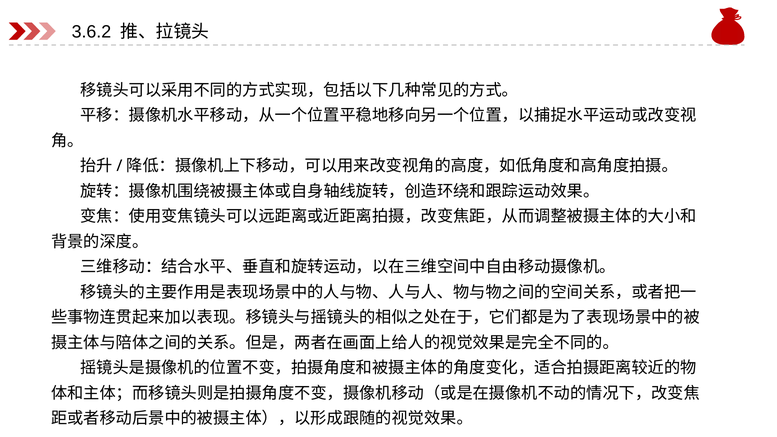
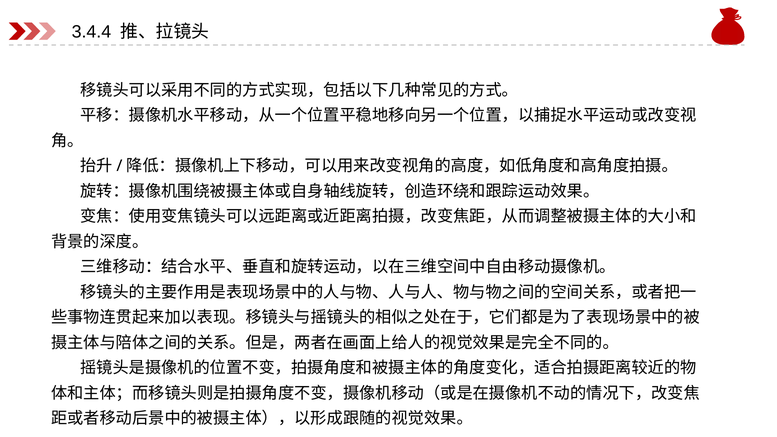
3.6.2: 3.6.2 -> 3.4.4 (91, 32)
